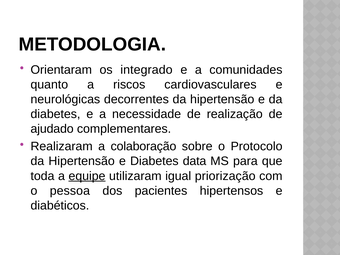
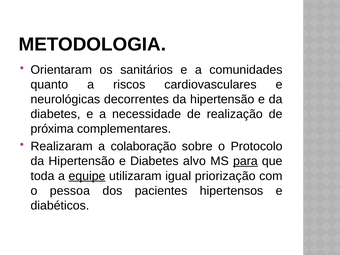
integrado: integrado -> sanitários (147, 70)
ajudado: ajudado -> próxima (52, 129)
data: data -> alvo (194, 161)
para underline: none -> present (245, 161)
